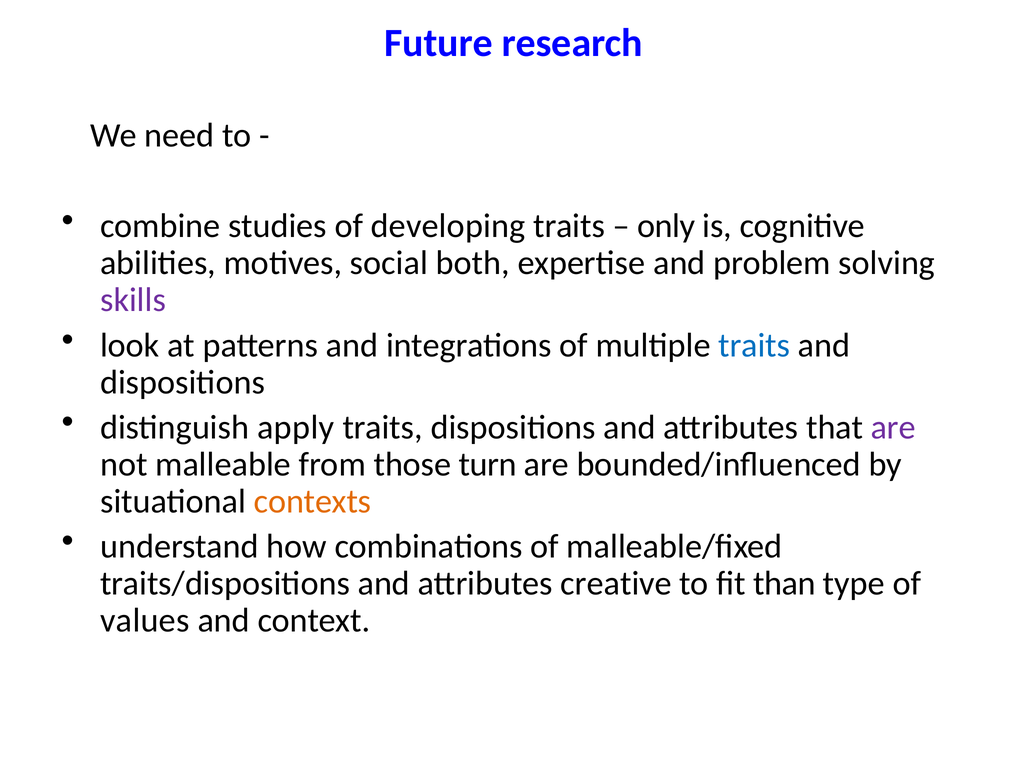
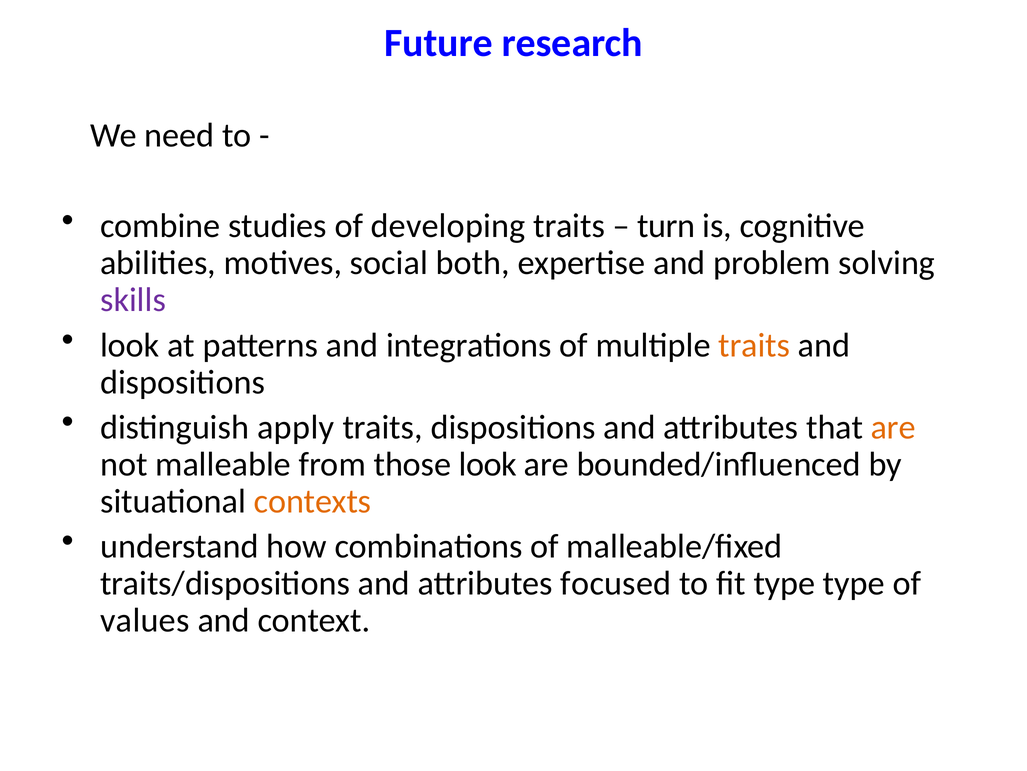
only: only -> turn (666, 226)
traits colour: blue -> orange (754, 345)
are colour: purple -> orange (893, 427)
those turn: turn -> look (488, 464)
creative: creative -> focused (616, 583)
fit than: than -> type (784, 583)
